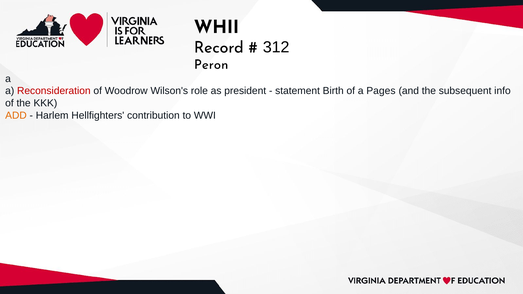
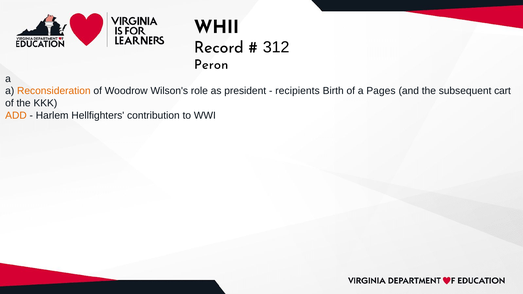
Reconsideration colour: red -> orange (54, 91)
statement: statement -> recipients (298, 91)
info: info -> cart (503, 91)
